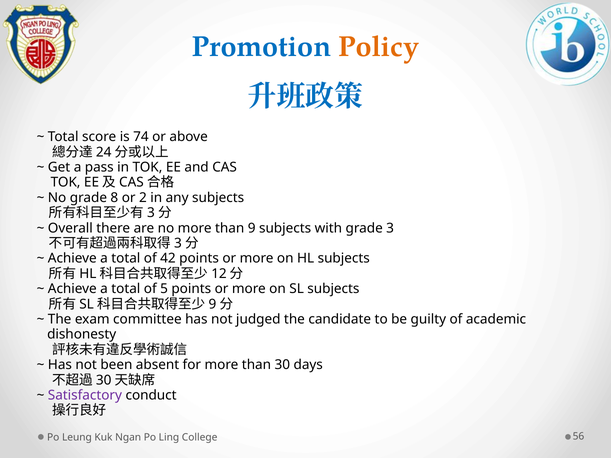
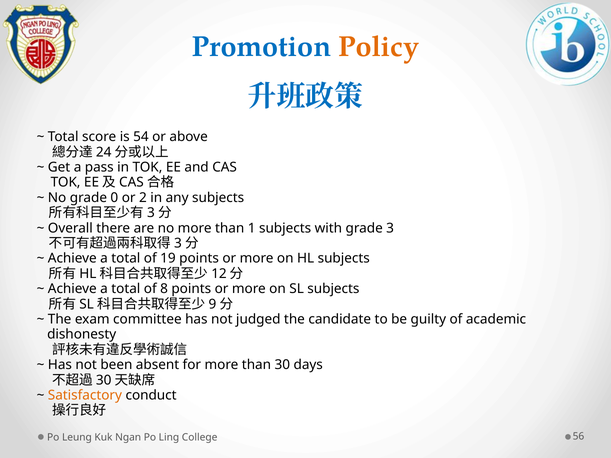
74: 74 -> 54 (141, 137)
8: 8 -> 0 (114, 198)
9: 9 -> 1 (252, 228)
42: 42 -> 19 (168, 259)
5: 5 -> 8 (164, 289)
Satisfactory colour: purple -> orange (85, 395)
